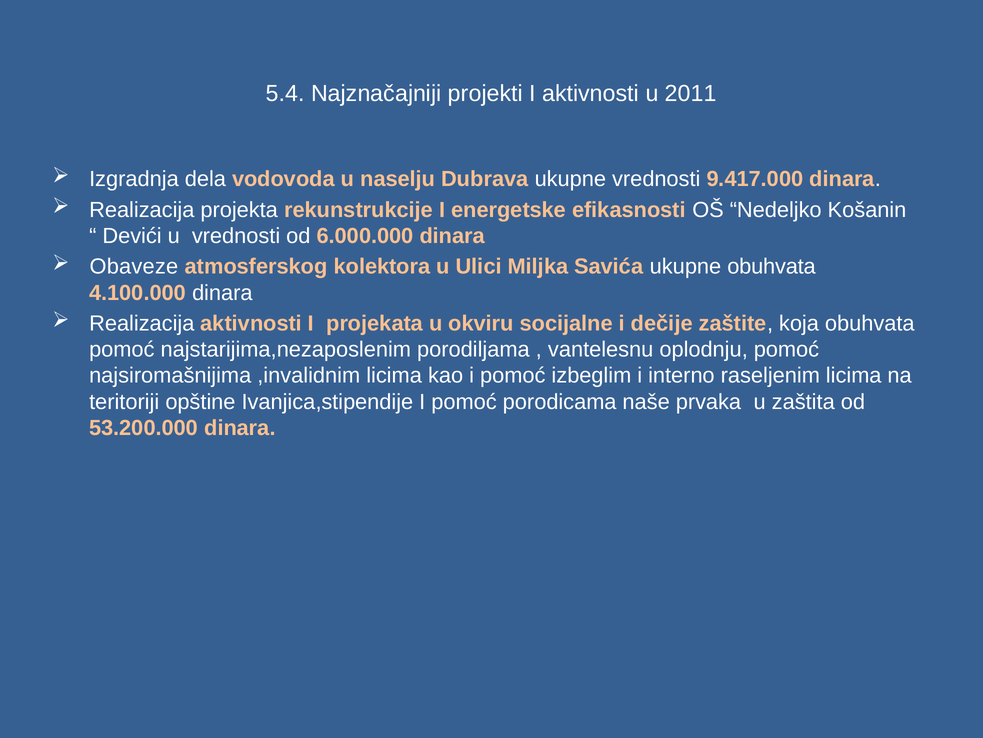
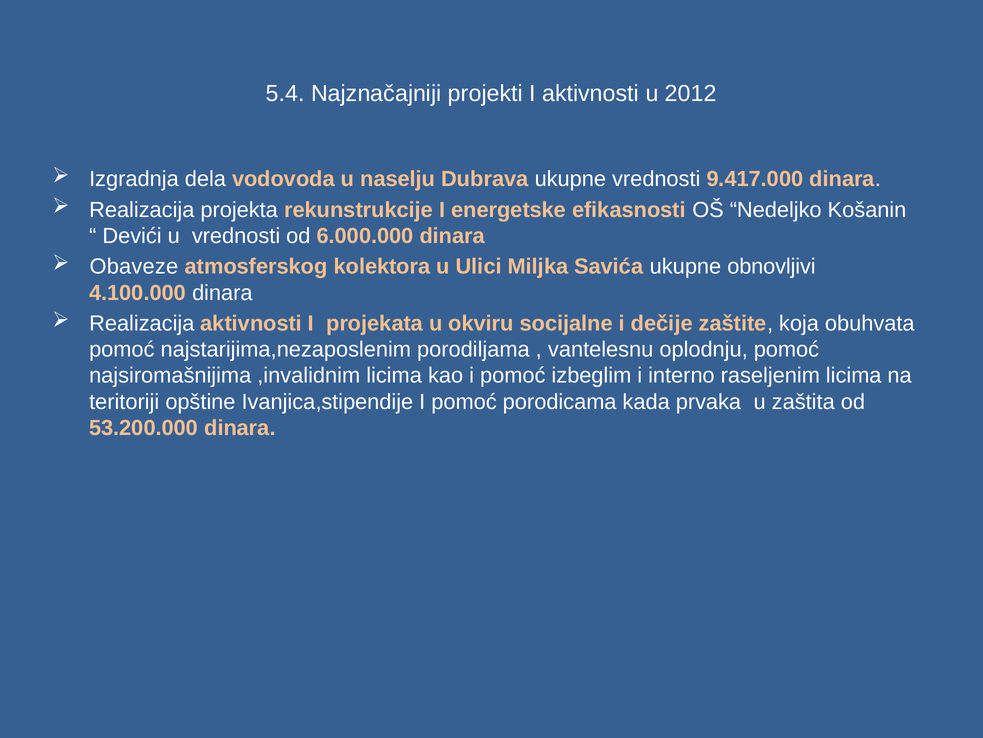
2011: 2011 -> 2012 (691, 94)
ukupne obuhvata: obuhvata -> obnovljivi (771, 266)
naše: naše -> kada (646, 402)
